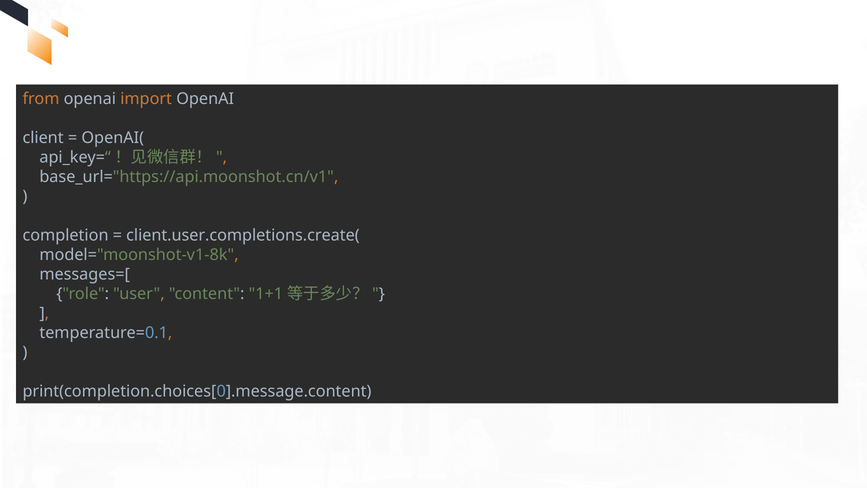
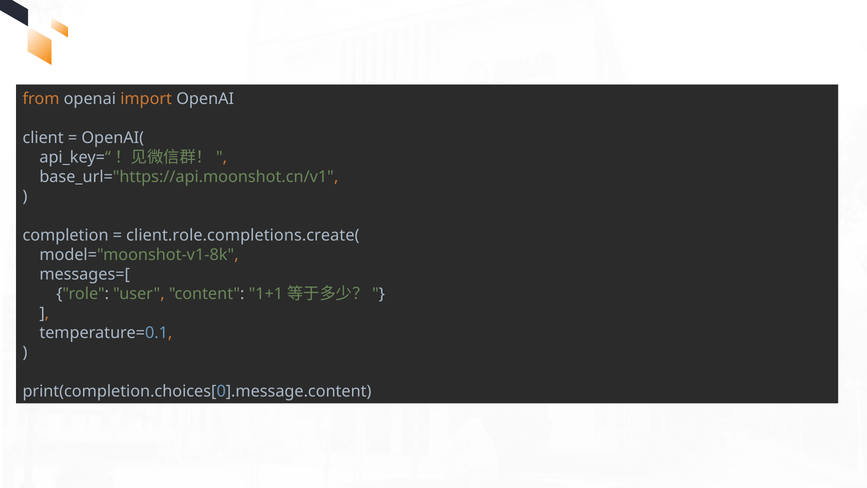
client.user.completions.create(: client.user.completions.create( -> client.role.completions.create( (243, 235)
